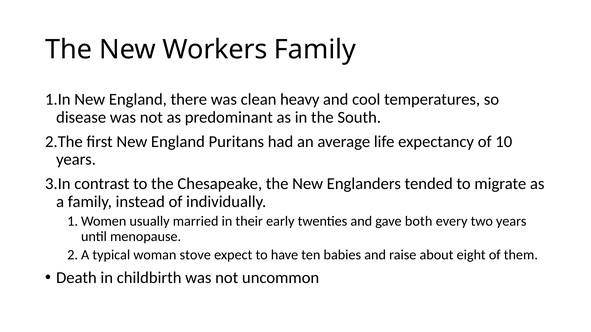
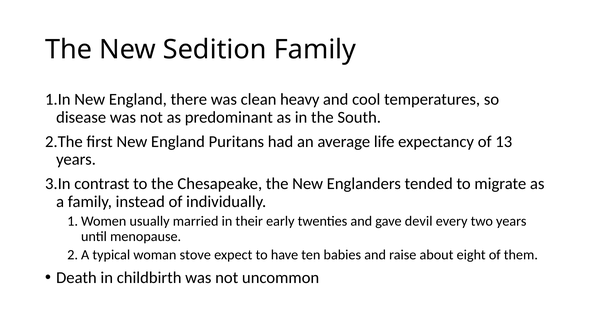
Workers: Workers -> Sedition (215, 50)
10: 10 -> 13 (504, 142)
both: both -> devil (419, 222)
